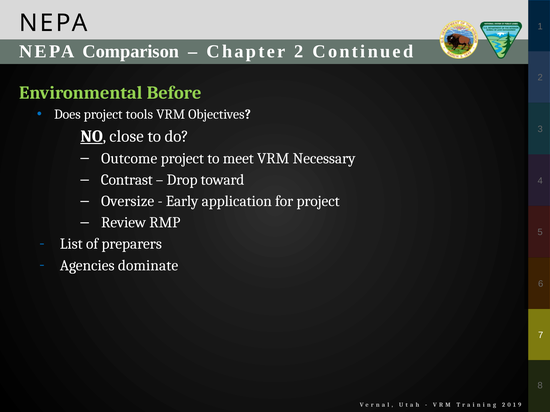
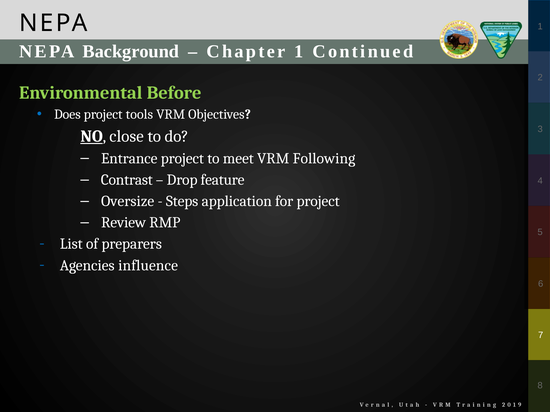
Comparison: Comparison -> Background (131, 52)
Chapter 2: 2 -> 1 (299, 52)
Outcome: Outcome -> Entrance (129, 159)
Necessary: Necessary -> Following (324, 159)
toward: toward -> feature (222, 180)
Early: Early -> Steps (182, 201)
dominate: dominate -> influence (148, 266)
